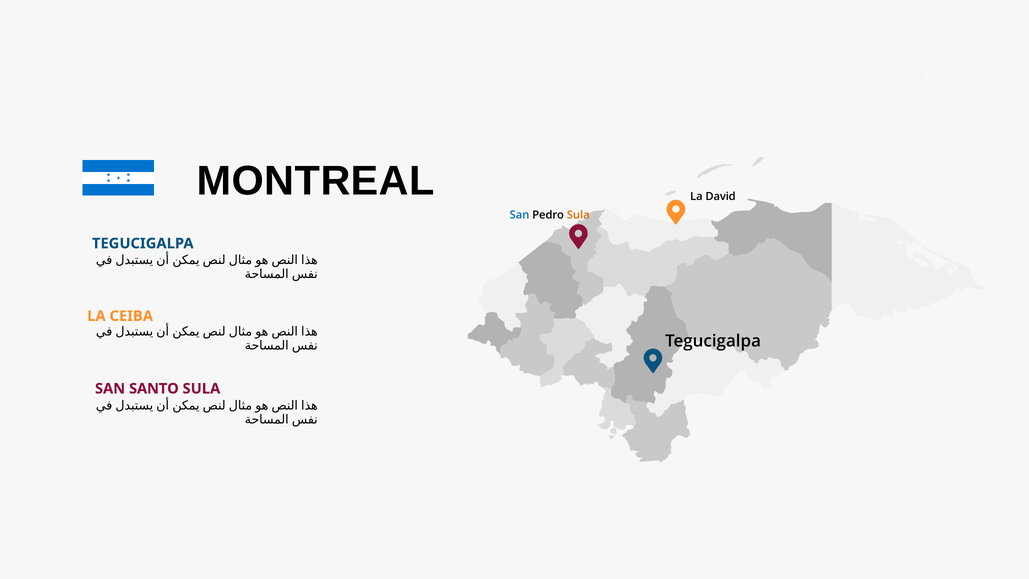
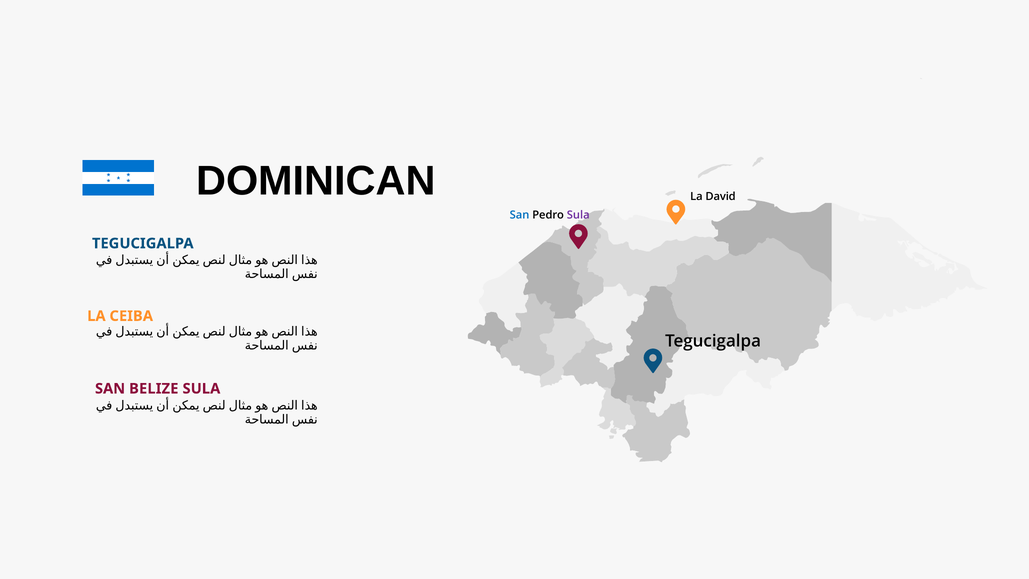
MONTREAL: MONTREAL -> DOMINICAN (316, 181)
Sula colour: orange -> purple (578, 215)
SANTO: SANTO -> BELIZE (154, 389)
